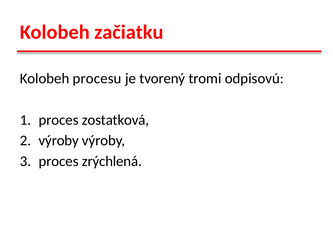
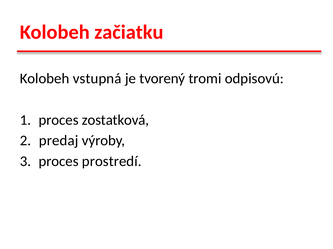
procesu: procesu -> vstupná (97, 79)
výroby: výroby -> predaj (59, 141)
zrýchlená: zrýchlená -> prostredí (112, 162)
